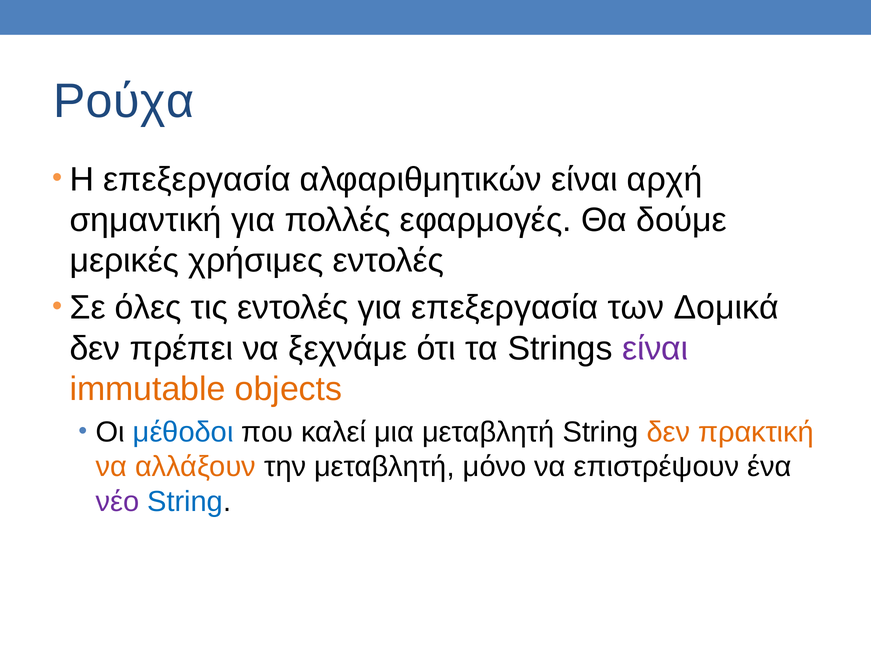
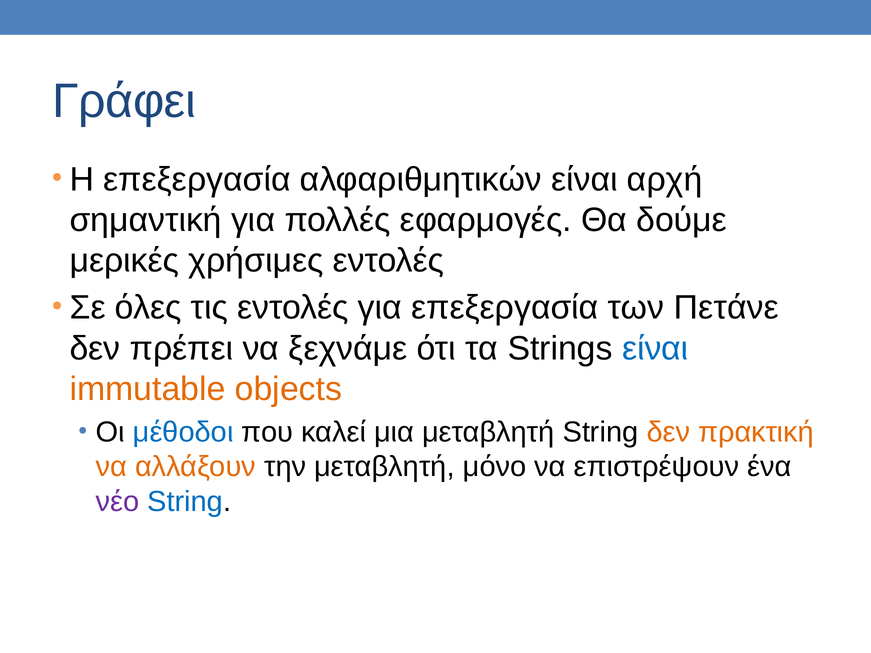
Ρούχα: Ρούχα -> Γράφει (124, 101)
Δομικά: Δομικά -> Πετάνε (726, 308)
είναι colour: purple -> blue (655, 348)
